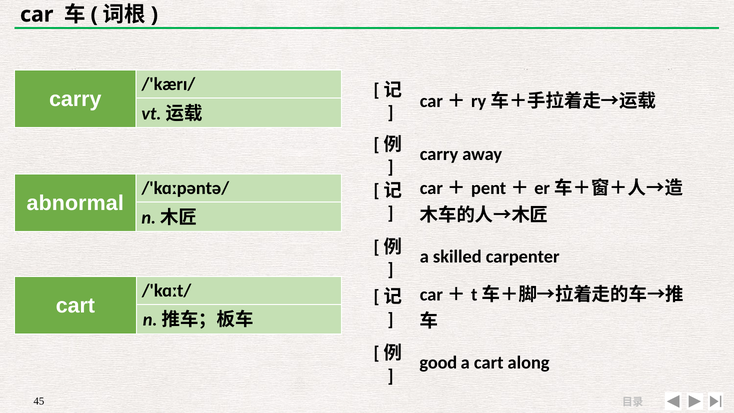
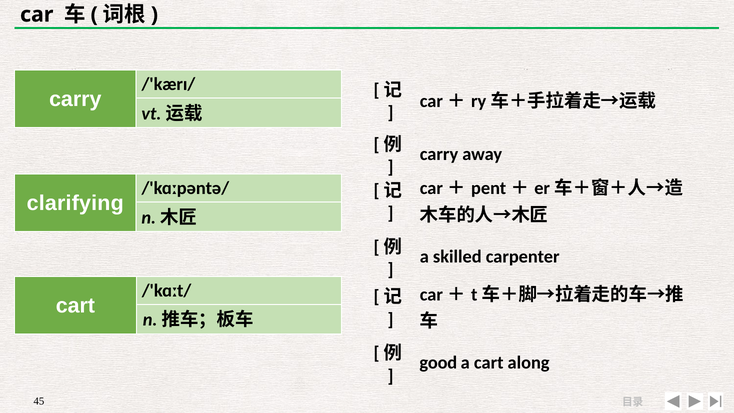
abnormal: abnormal -> clarifying (75, 203)
